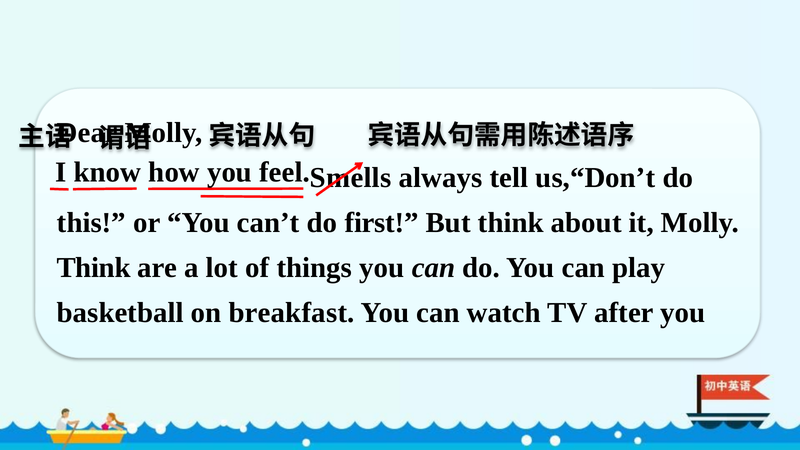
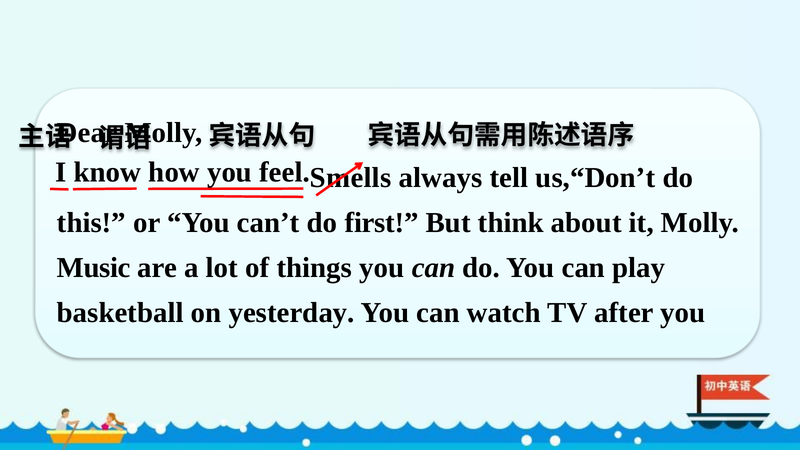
Think: Think -> Music (94, 268)
breakfast: breakfast -> yesterday (292, 313)
